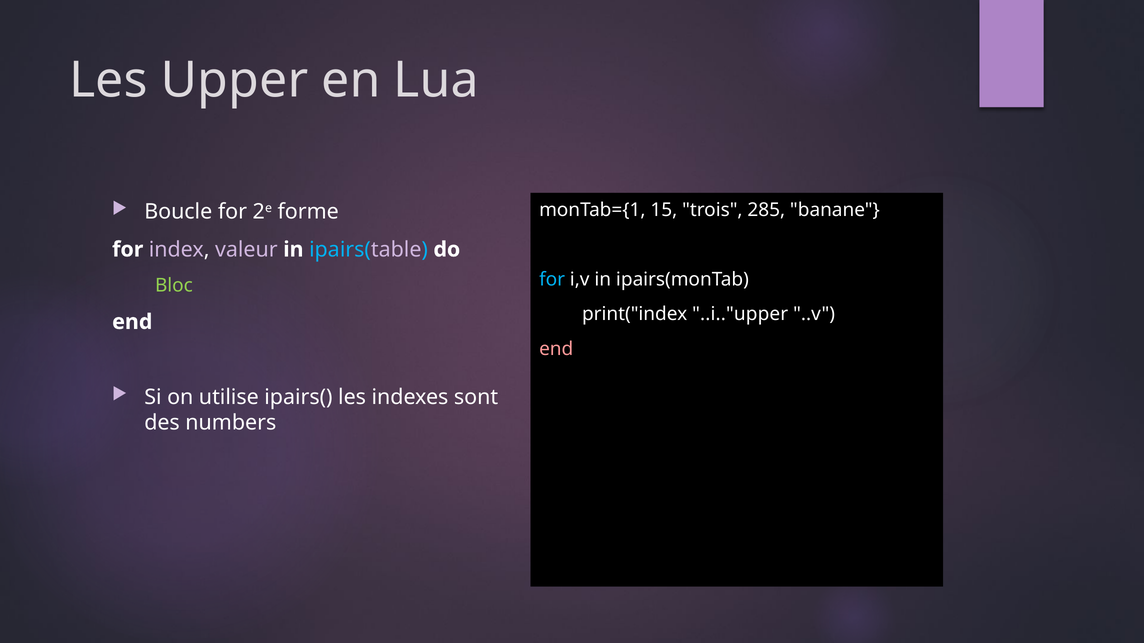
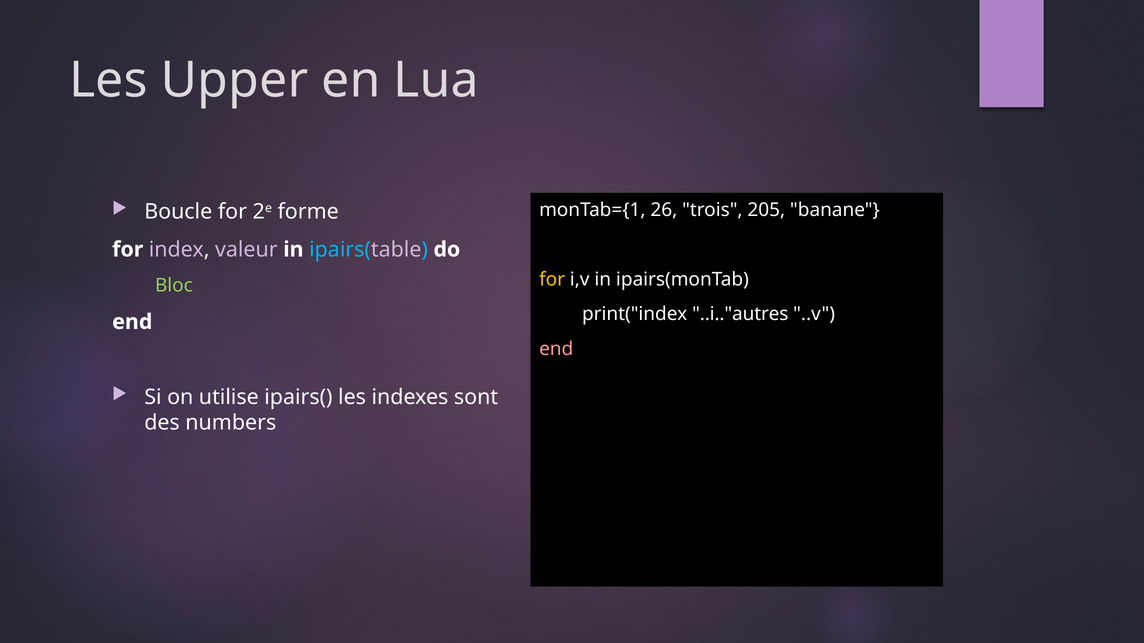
15: 15 -> 26 (664, 210)
285: 285 -> 205 (766, 210)
for colour: light blue -> yellow (552, 280)
..i.."upper: ..i.."upper -> ..i.."autres (740, 314)
